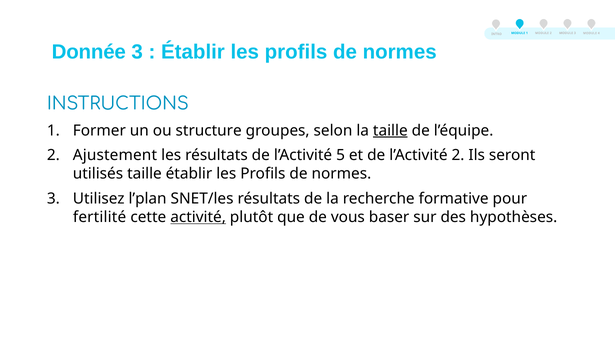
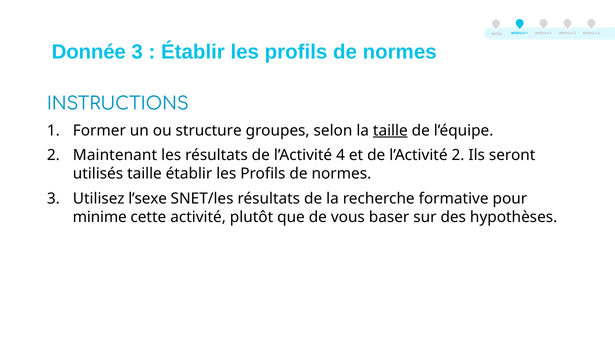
Ajustement: Ajustement -> Maintenant (115, 155)
l’Activité 5: 5 -> 4 (341, 155)
l’plan: l’plan -> l’sexe (148, 199)
fertilité: fertilité -> minime (100, 217)
activité underline: present -> none (198, 217)
